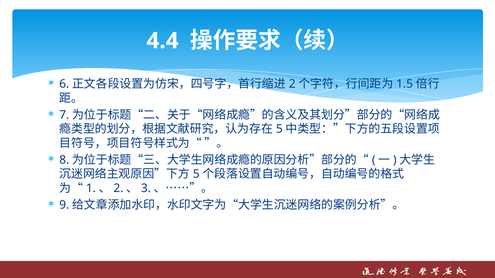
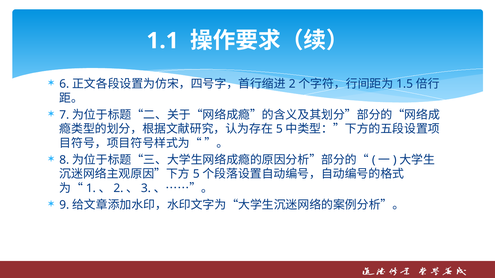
4.4: 4.4 -> 1.1 (163, 41)
